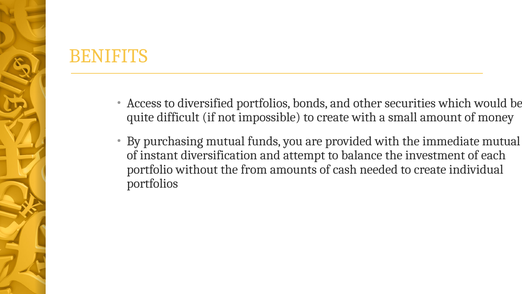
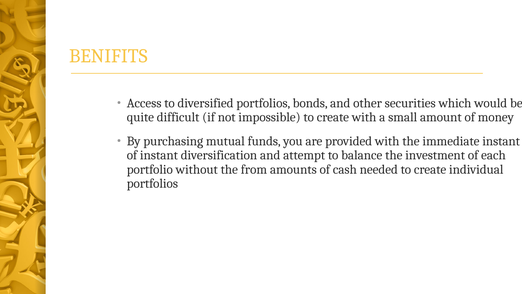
immediate mutual: mutual -> instant (501, 141)
